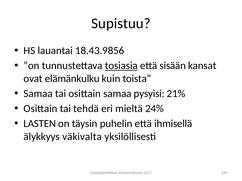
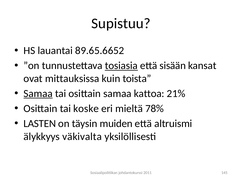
18.43.9856: 18.43.9856 -> 89.65.6652 (100, 51)
elämänkulku: elämänkulku -> mittauksissa (72, 79)
Samaa underline: none -> present (38, 94)
pysyisi: pysyisi -> kattoa (149, 94)
tehdä: tehdä -> koske (86, 109)
24%: 24% -> 78% (155, 109)
puhelin: puhelin -> muiden (116, 124)
ihmisellä: ihmisellä -> altruismi (173, 124)
